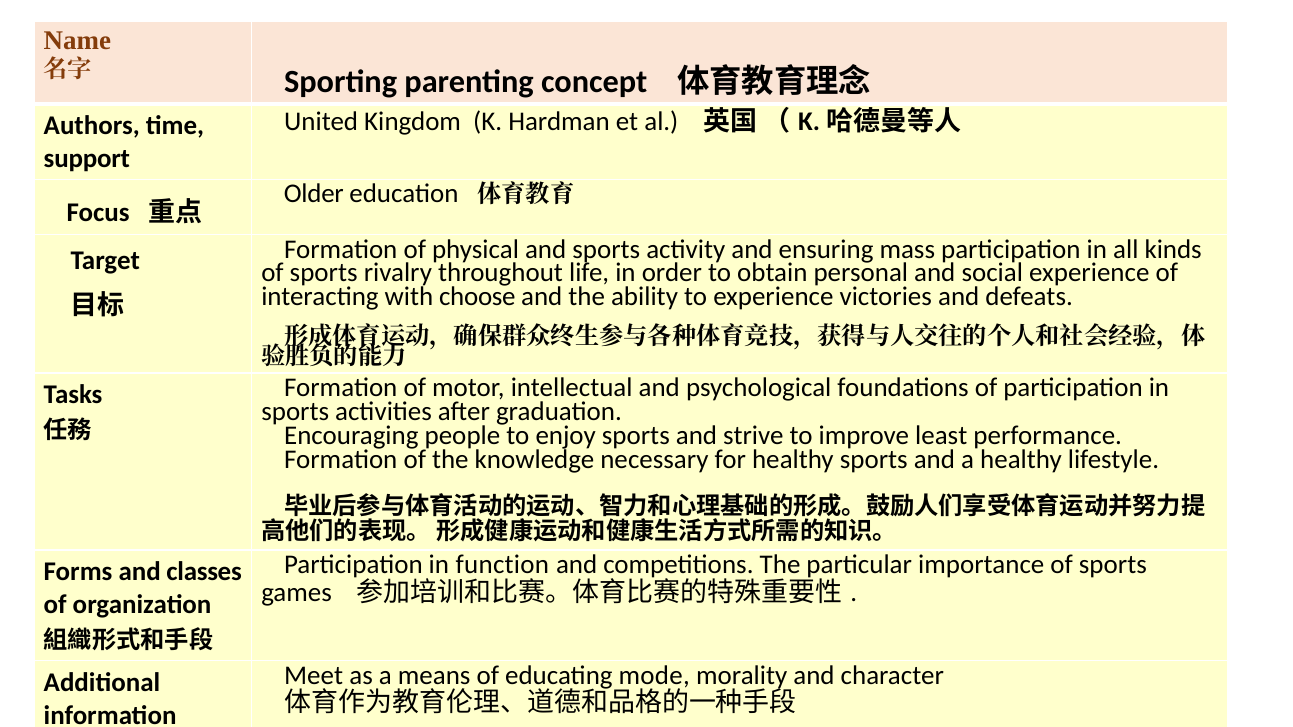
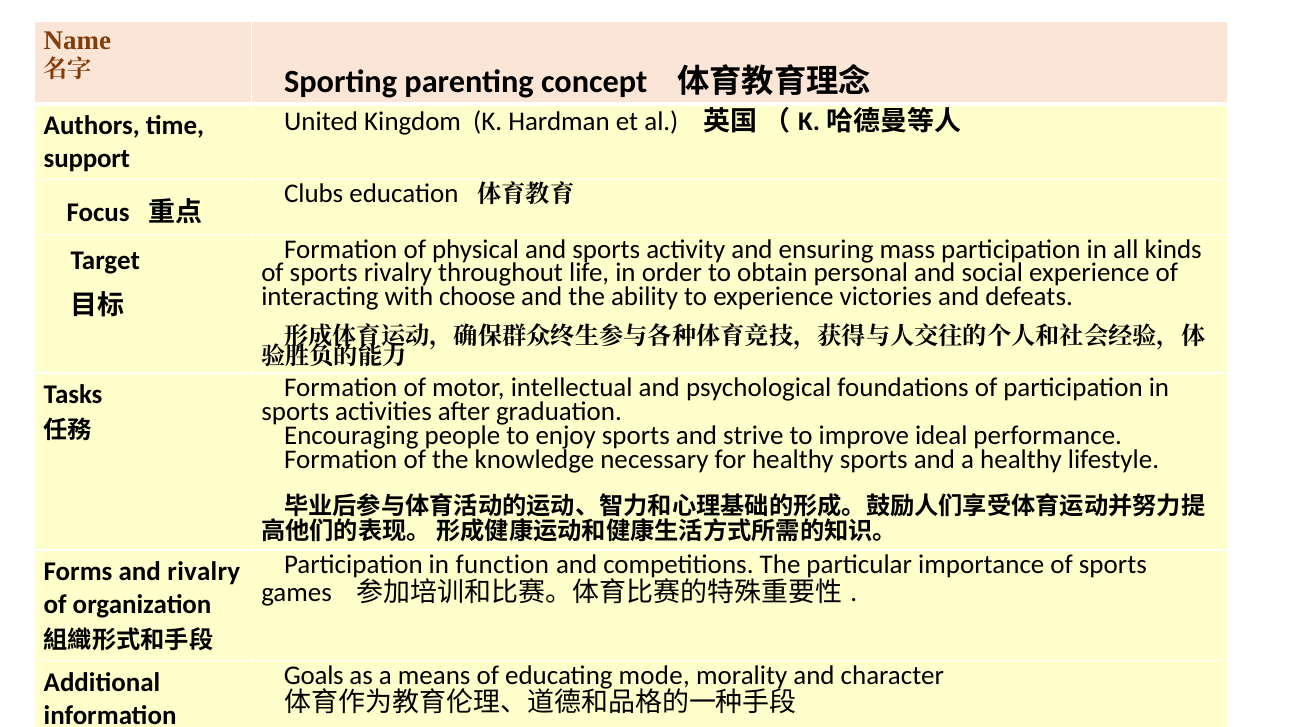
Older: Older -> Clubs (314, 194)
least: least -> ideal (941, 436)
and classes: classes -> rivalry (204, 572)
Meet: Meet -> Goals (314, 676)
